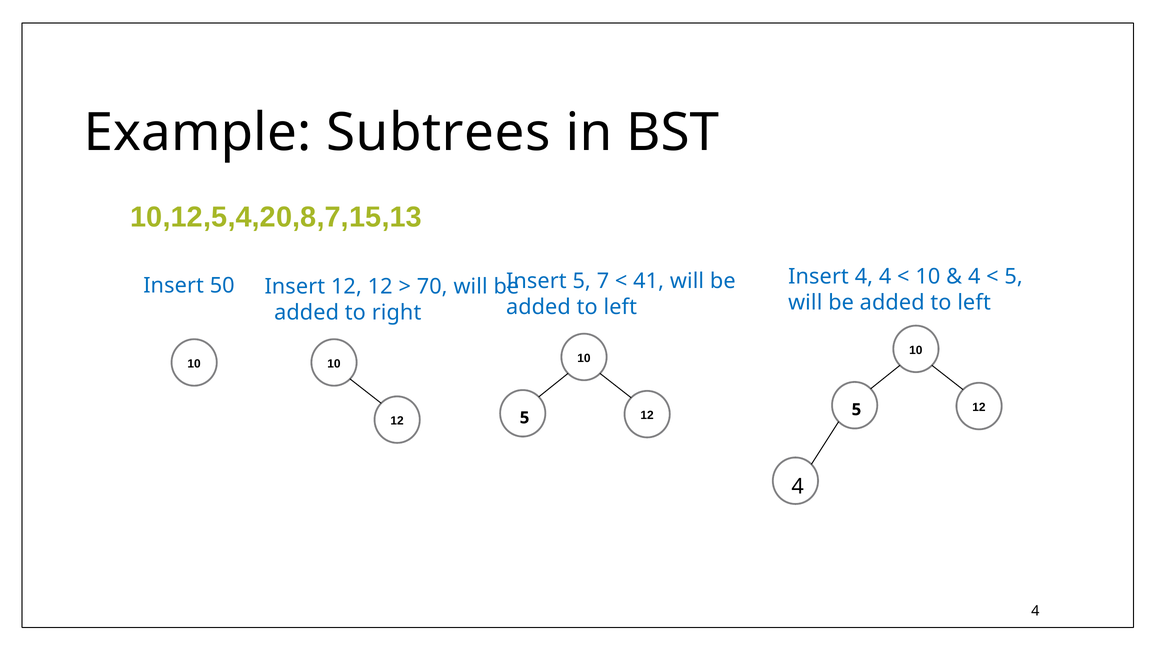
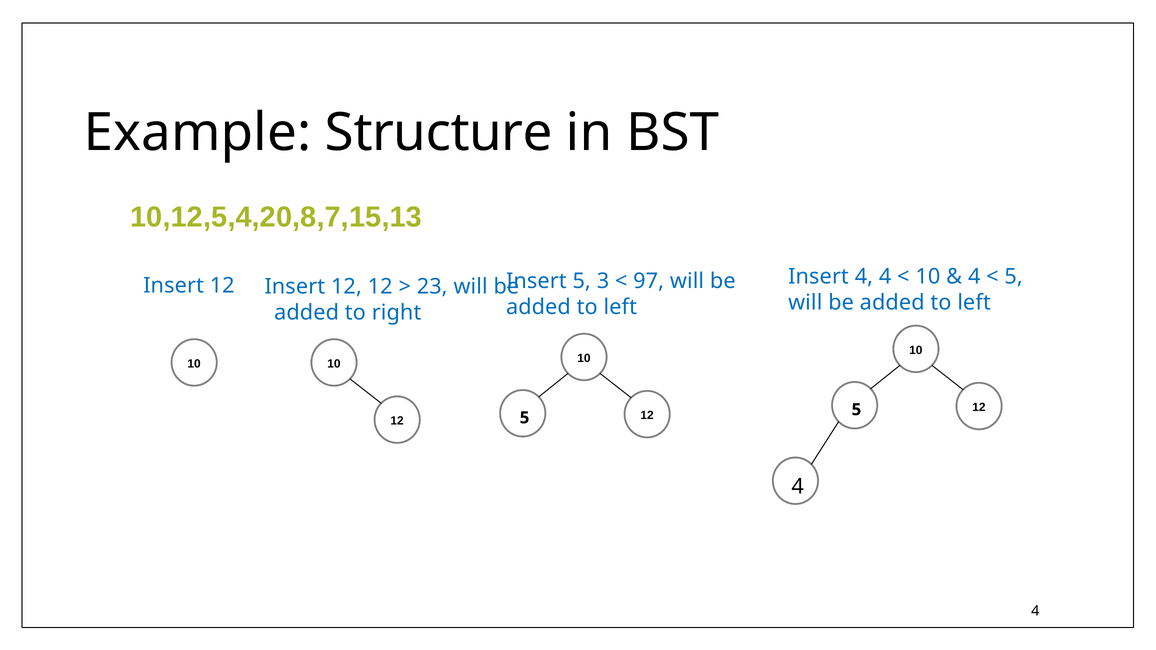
Subtrees: Subtrees -> Structure (439, 133)
7: 7 -> 3 (603, 281)
41: 41 -> 97 (649, 281)
50: 50 -> 12 (222, 286)
70: 70 -> 23 (432, 287)
